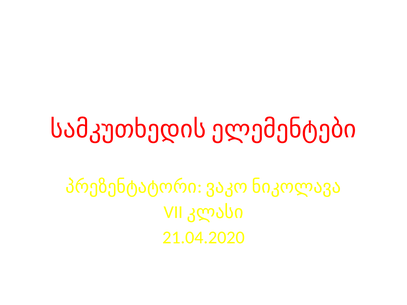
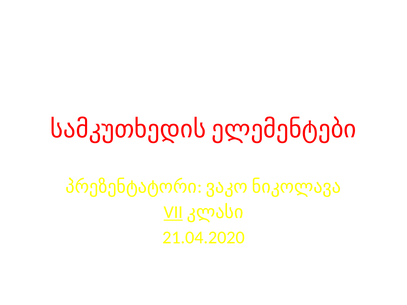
VII underline: none -> present (173, 212)
